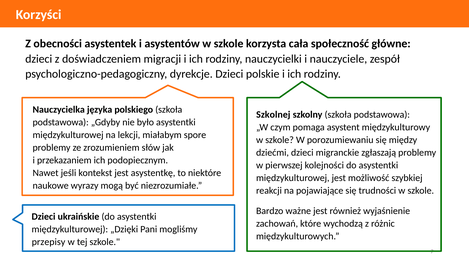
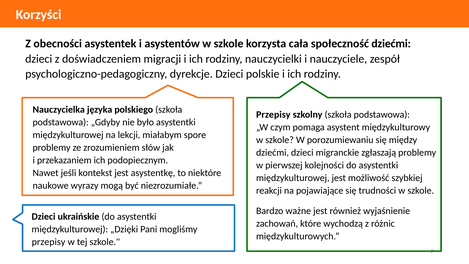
społeczność główne: główne -> dziećmi (391, 44)
Szkolnej: Szkolnej -> Przepisy (273, 115)
